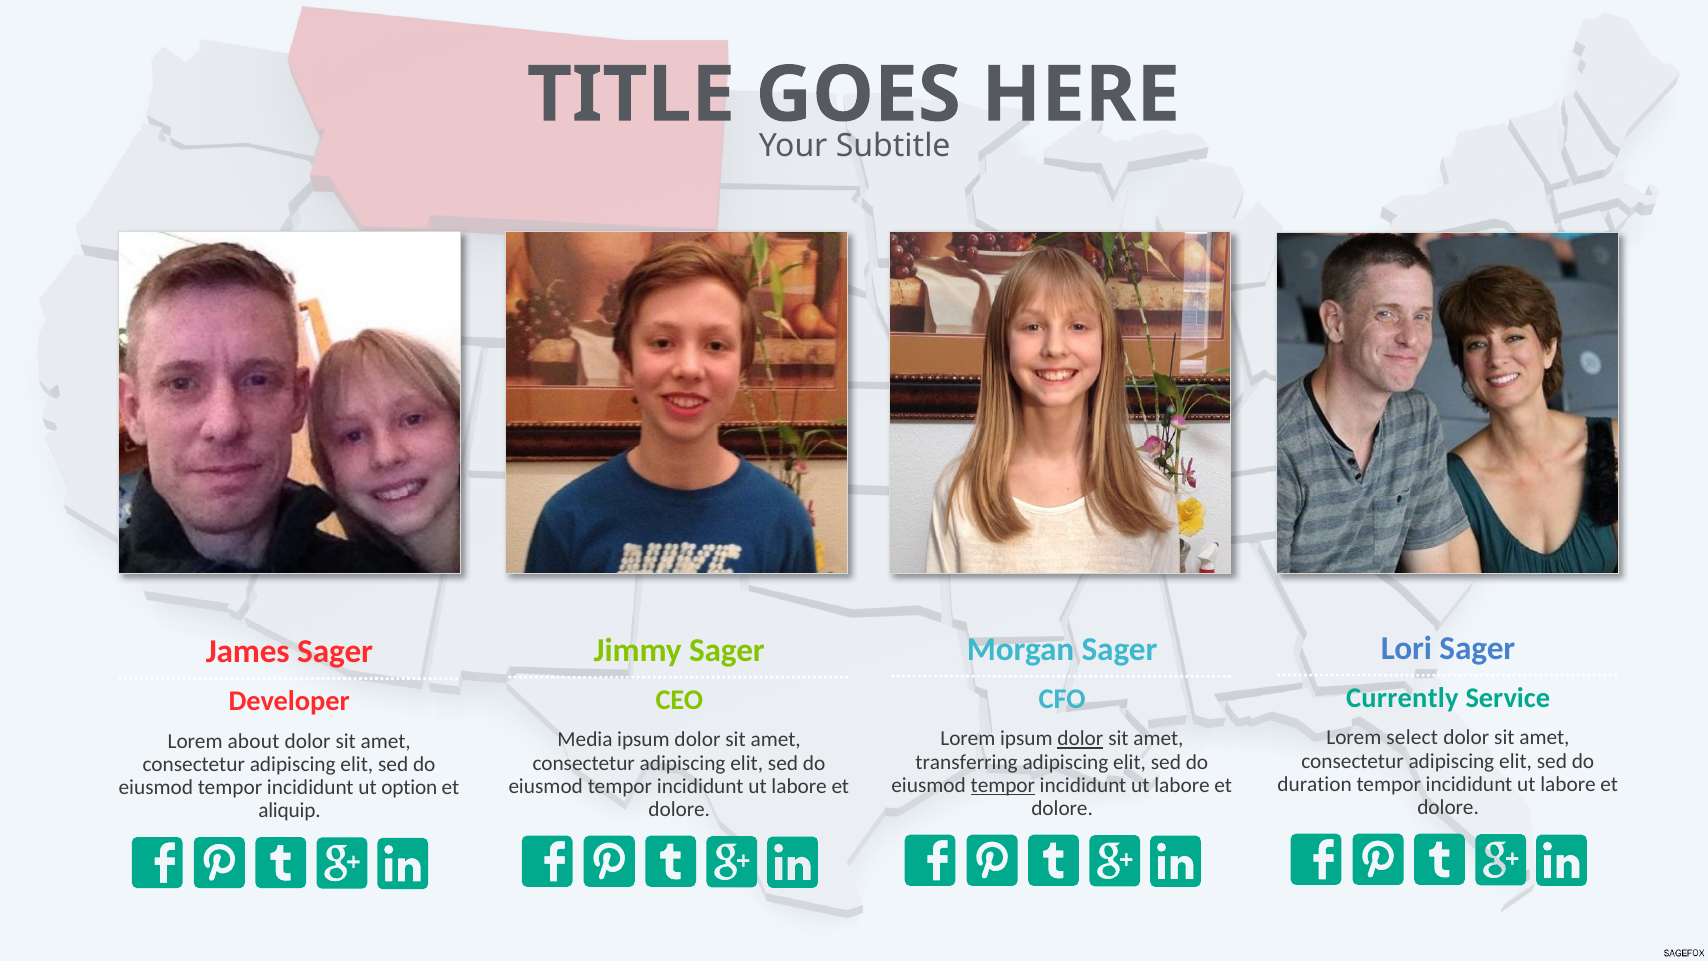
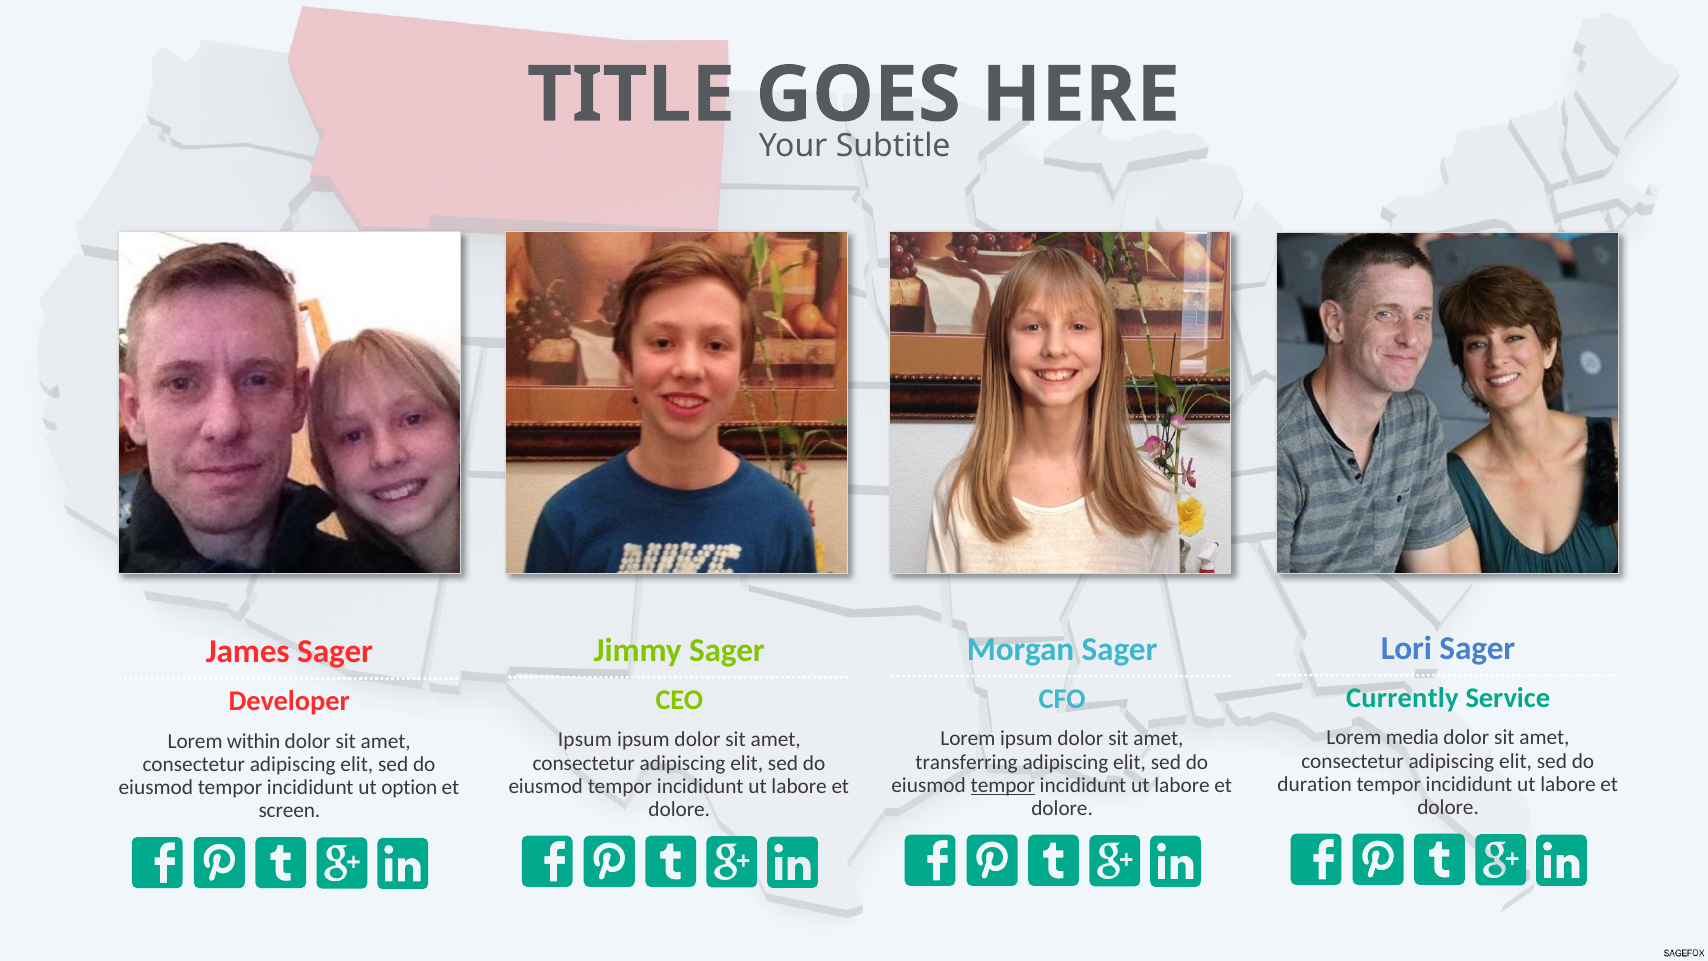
select: select -> media (1412, 738)
dolor underline: present -> none (1080, 739)
Media: Media -> Ipsum (585, 740)
about: about -> within (254, 741)
aliquip: aliquip -> screen (289, 810)
